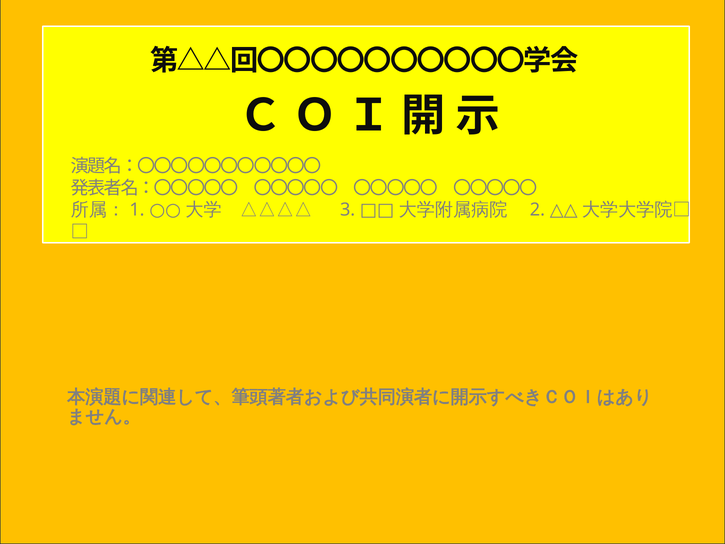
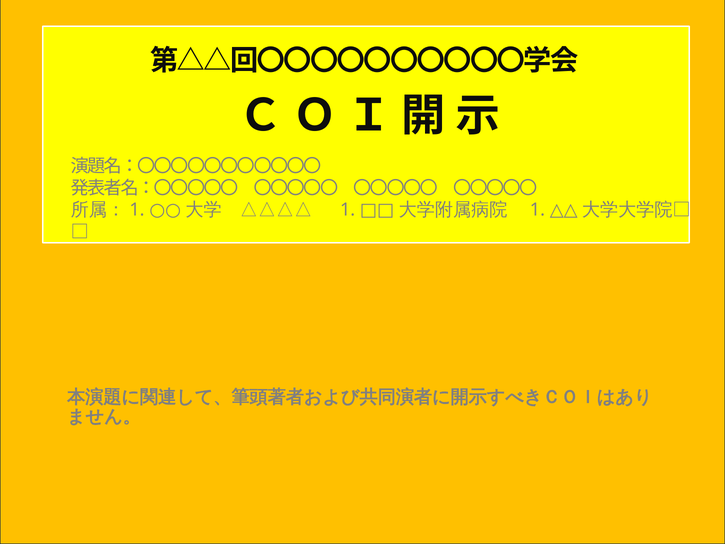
3: 3 -> 1 (348, 210)
2: 2 -> 1 (537, 210)
